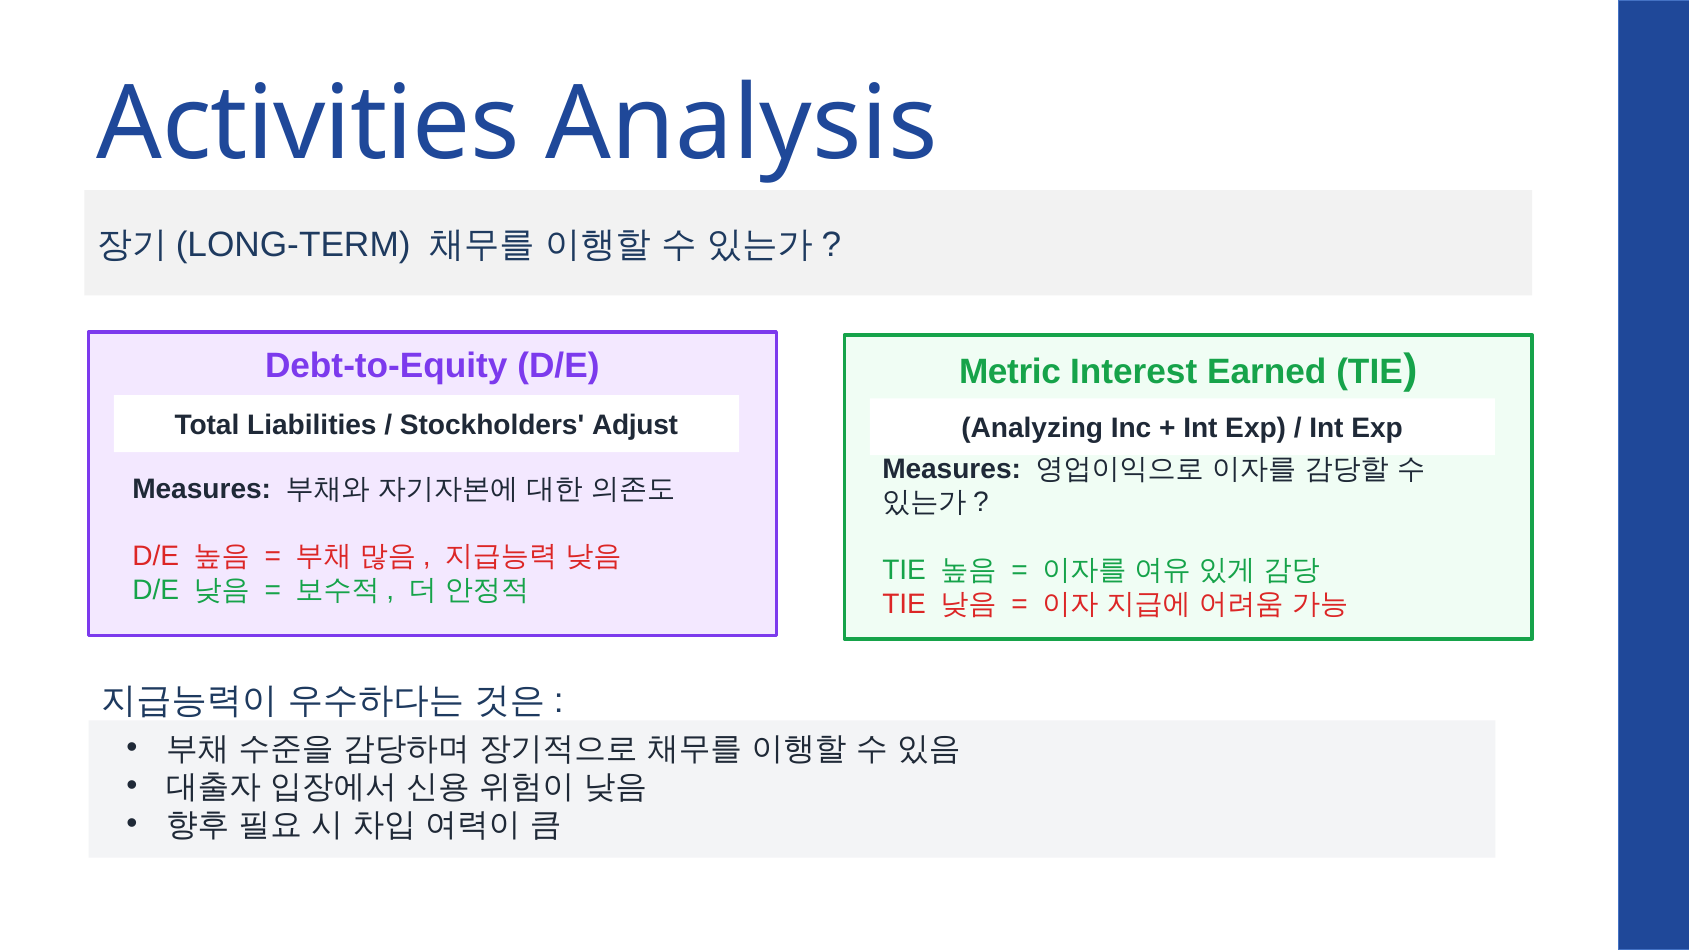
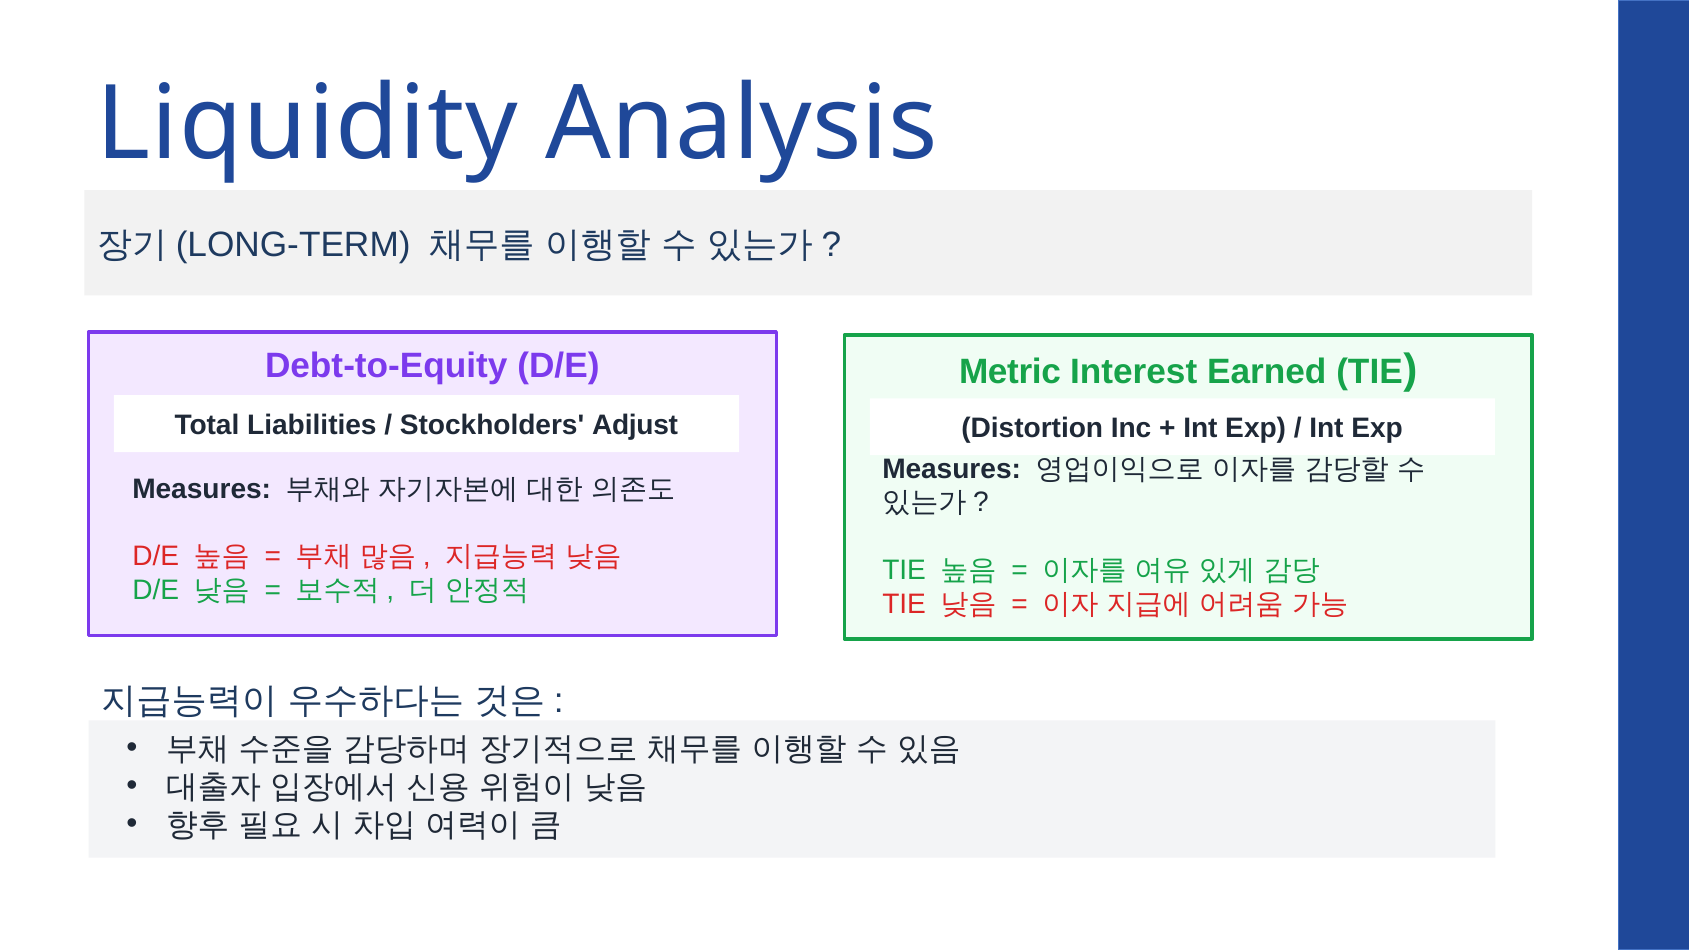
Activities: Activities -> Liquidity (307, 124)
Analyzing: Analyzing -> Distortion (1032, 429)
